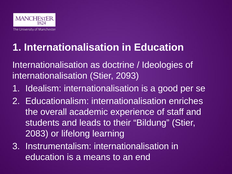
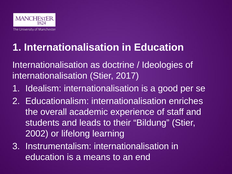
2093: 2093 -> 2017 (127, 76)
2083: 2083 -> 2002 (37, 134)
